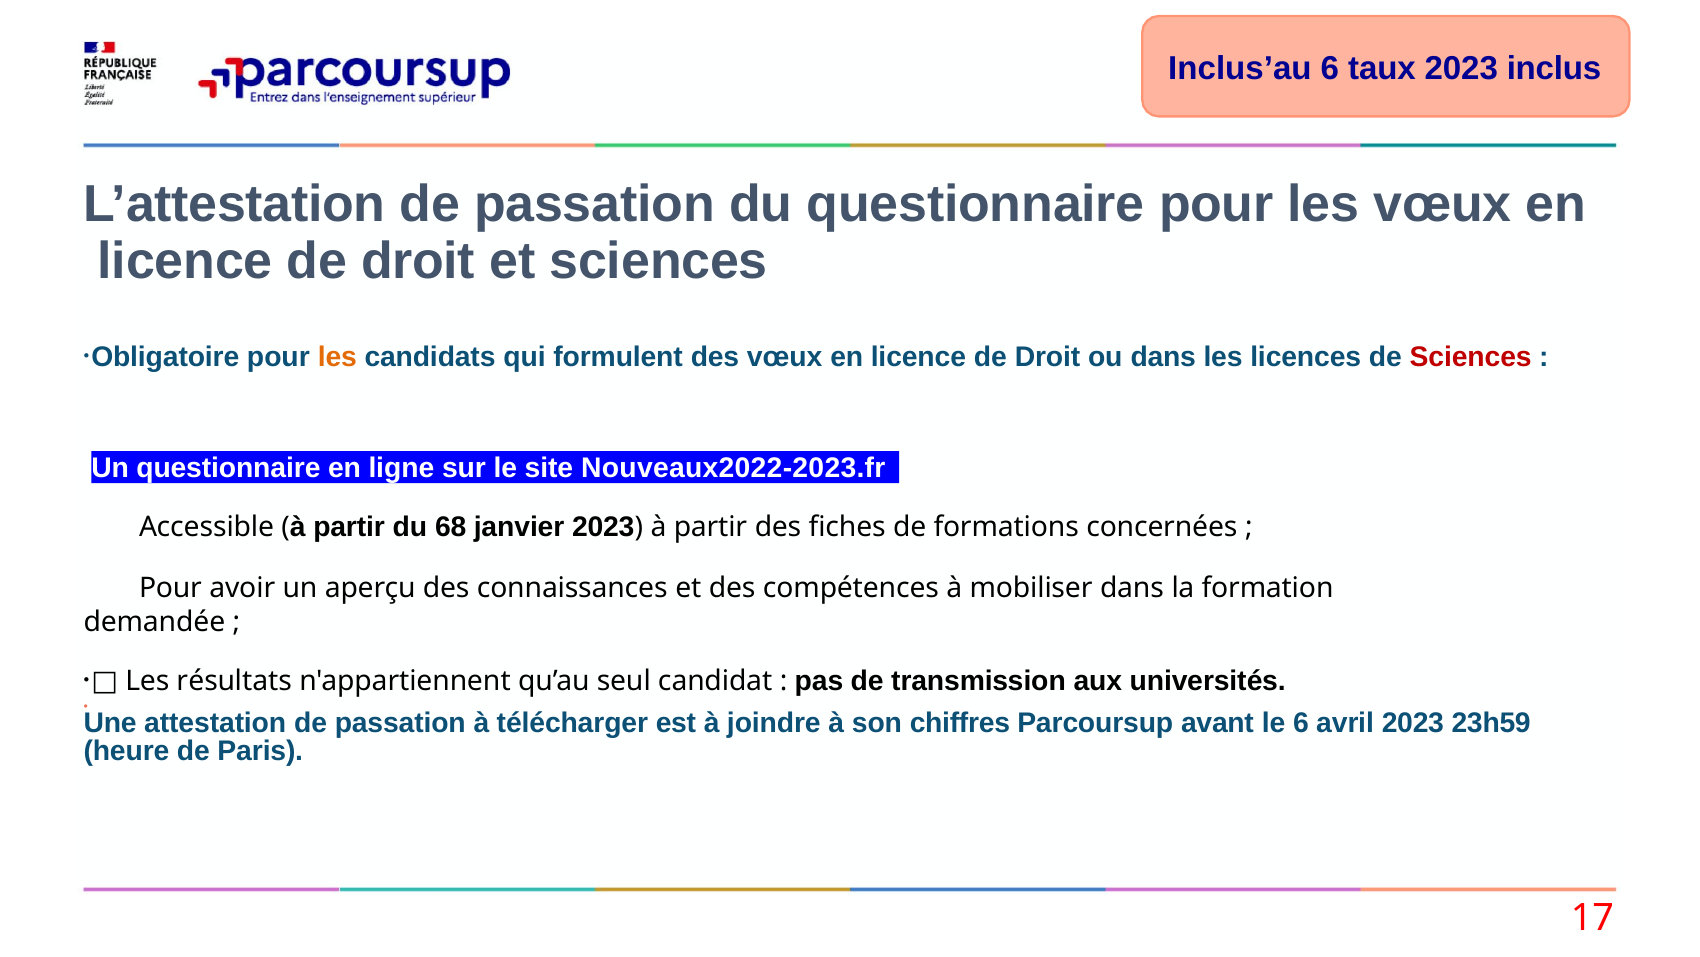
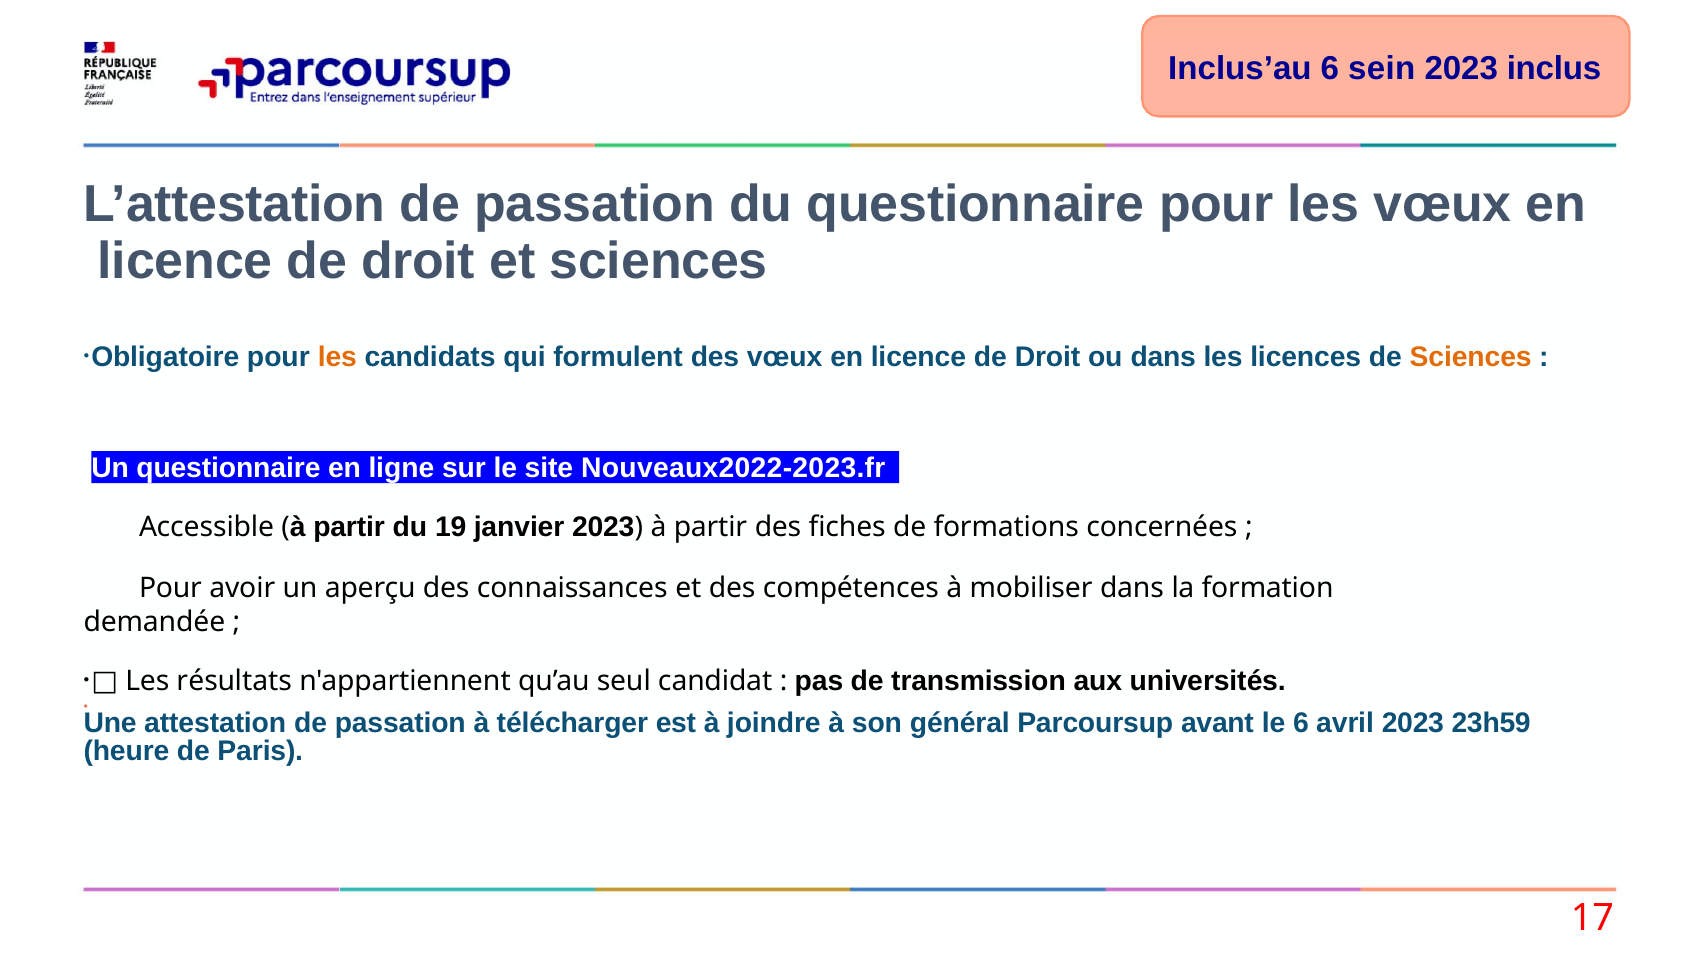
taux: taux -> sein (1382, 68)
Sciences colour: red -> orange (1471, 357)
68: 68 -> 19 (451, 527)
chiffres: chiffres -> général (960, 723)
